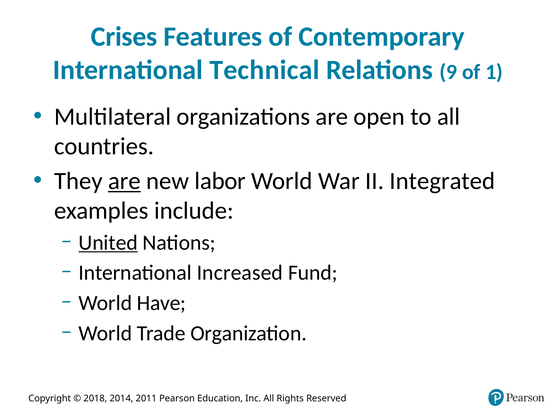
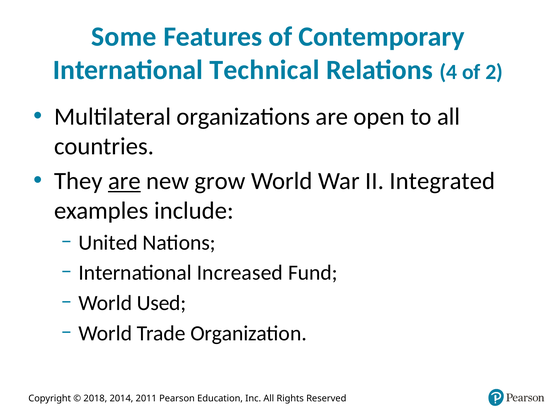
Crises: Crises -> Some (124, 37)
9: 9 -> 4 (448, 72)
1: 1 -> 2 (494, 72)
labor: labor -> grow (220, 181)
United underline: present -> none (108, 243)
Have: Have -> Used (161, 303)
